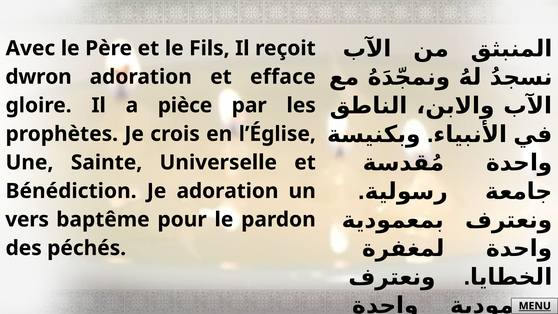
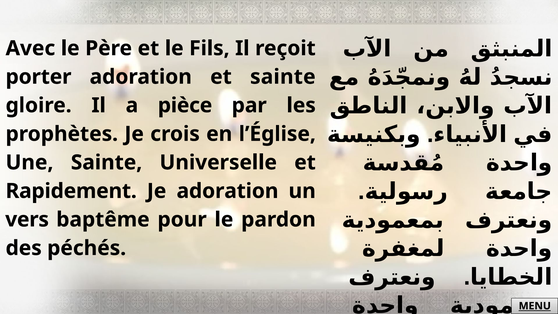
dwron: dwron -> porter (39, 77)
et efface: efface -> sainte (283, 77)
Bénédiction: Bénédiction -> Rapidement (71, 191)
